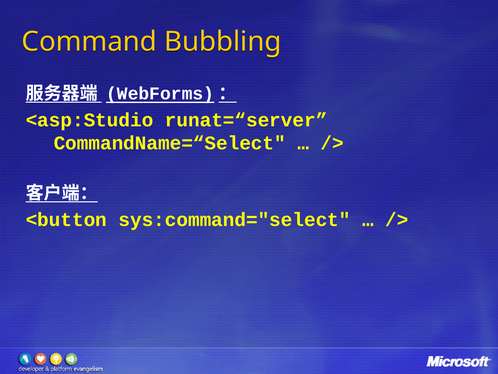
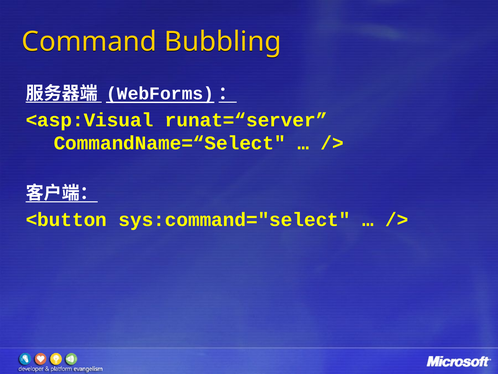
<asp:Studio: <asp:Studio -> <asp:Visual (90, 120)
